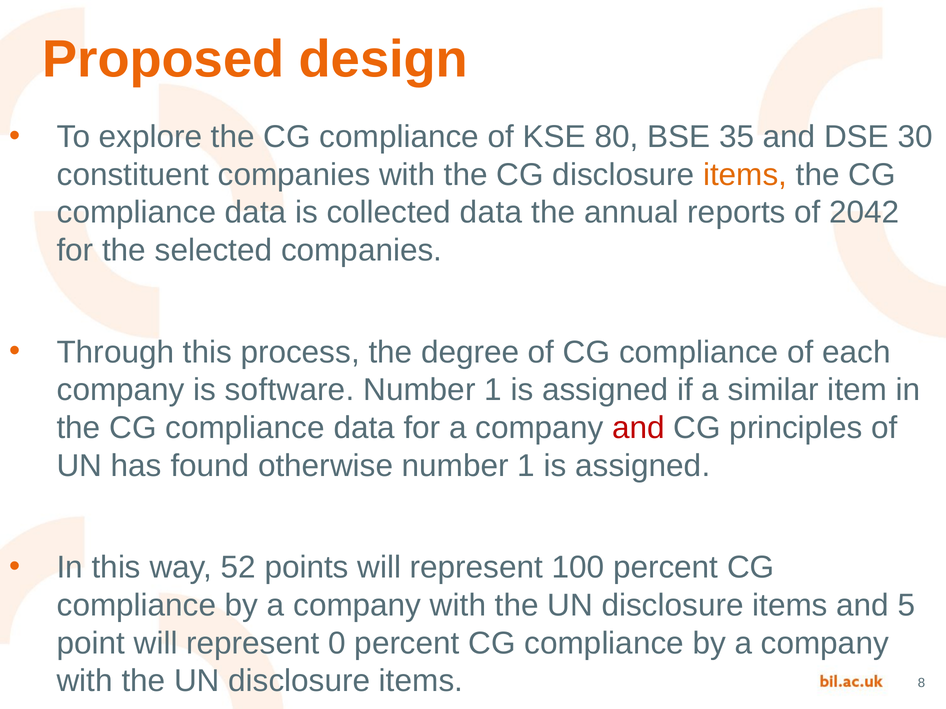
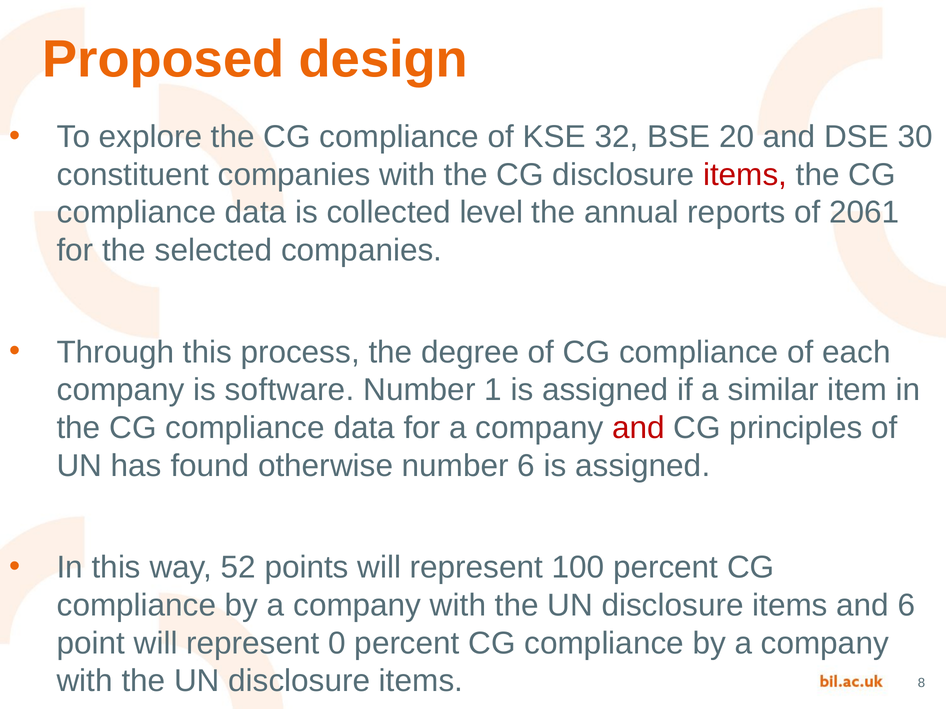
80: 80 -> 32 (616, 137)
35: 35 -> 20 (737, 137)
items colour: orange -> red (745, 175)
collected data: data -> level (491, 213)
2042: 2042 -> 2061 (864, 213)
otherwise number 1: 1 -> 6 (526, 466)
and 5: 5 -> 6 (906, 606)
